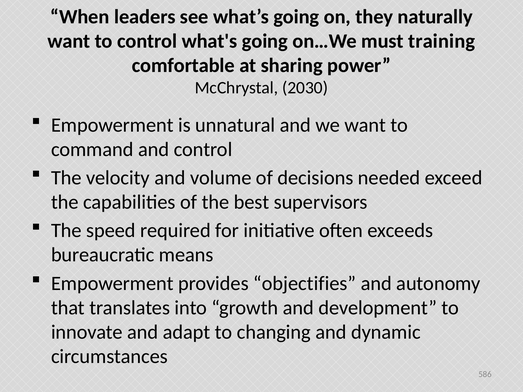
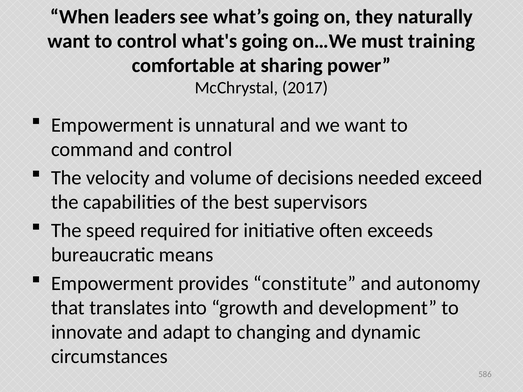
2030: 2030 -> 2017 (305, 88)
objectifies: objectifies -> constitute (305, 284)
